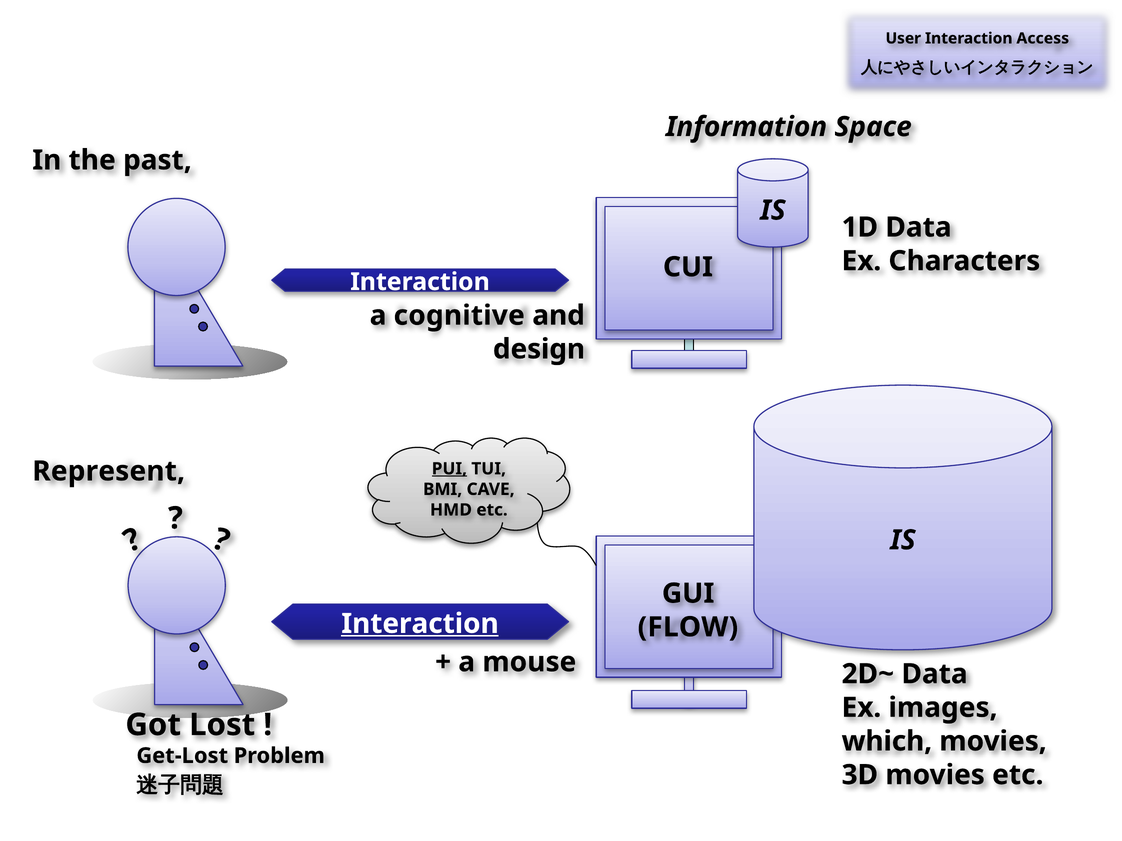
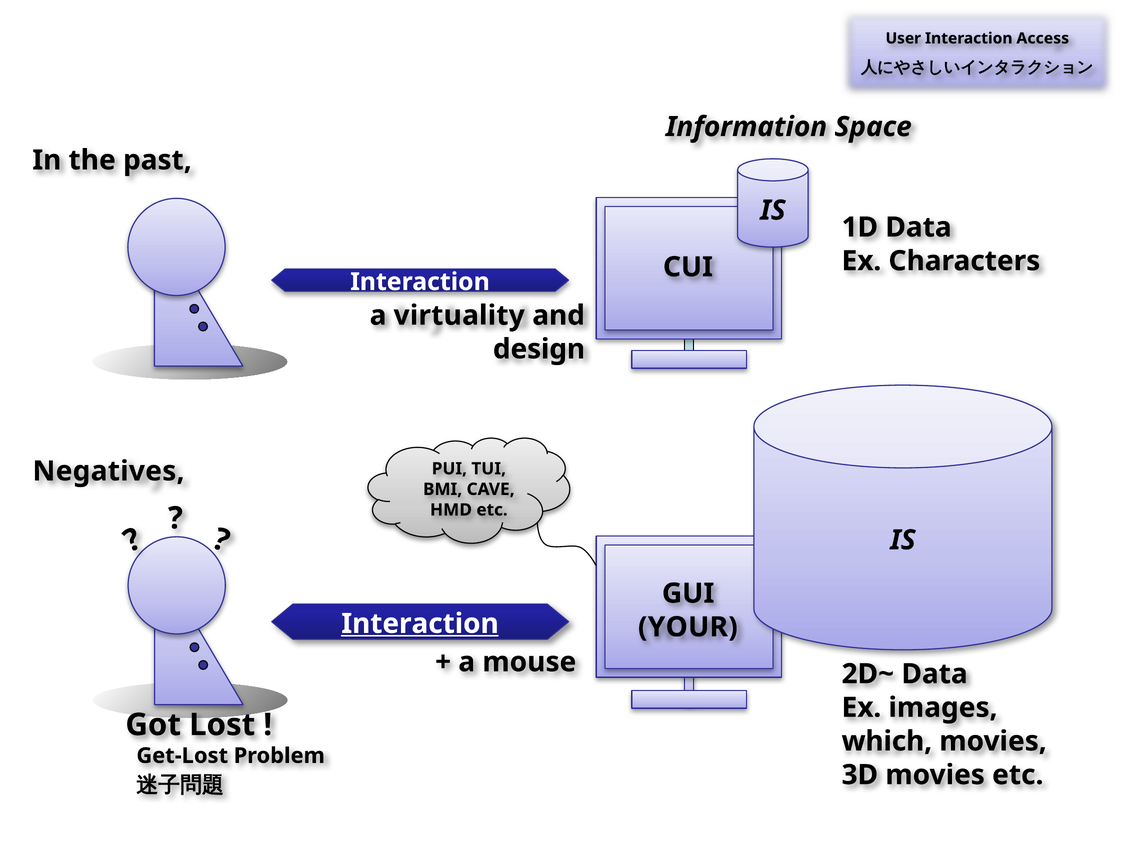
cognitive: cognitive -> virtuality (459, 316)
PUI underline: present -> none (449, 469)
Represent: Represent -> Negatives (109, 471)
FLOW: FLOW -> YOUR (688, 627)
